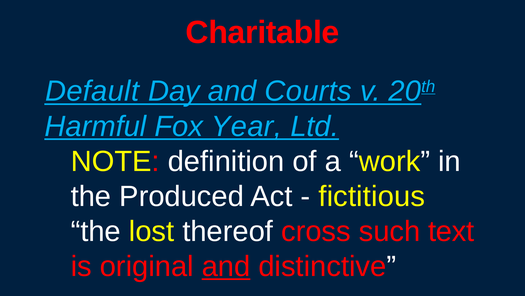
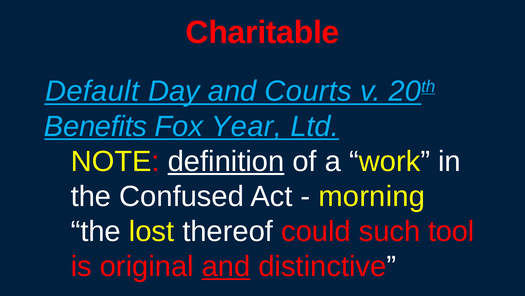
Harmful: Harmful -> Benefits (96, 126)
definition underline: none -> present (226, 161)
Produced: Produced -> Confused (182, 196)
fictitious: fictitious -> morning (372, 196)
cross: cross -> could (316, 231)
text: text -> tool (451, 231)
